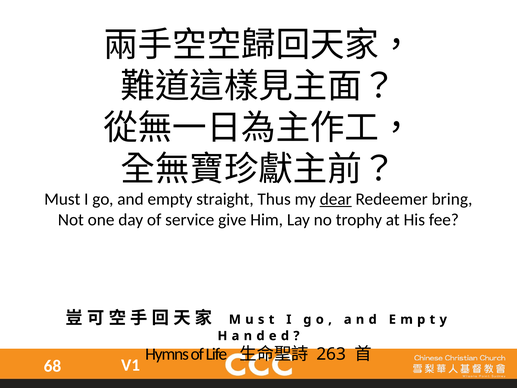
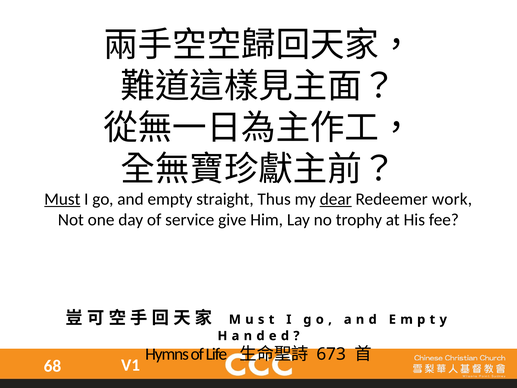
Must underline: none -> present (62, 199)
bring: bring -> work (452, 199)
263: 263 -> 673 (331, 354)
